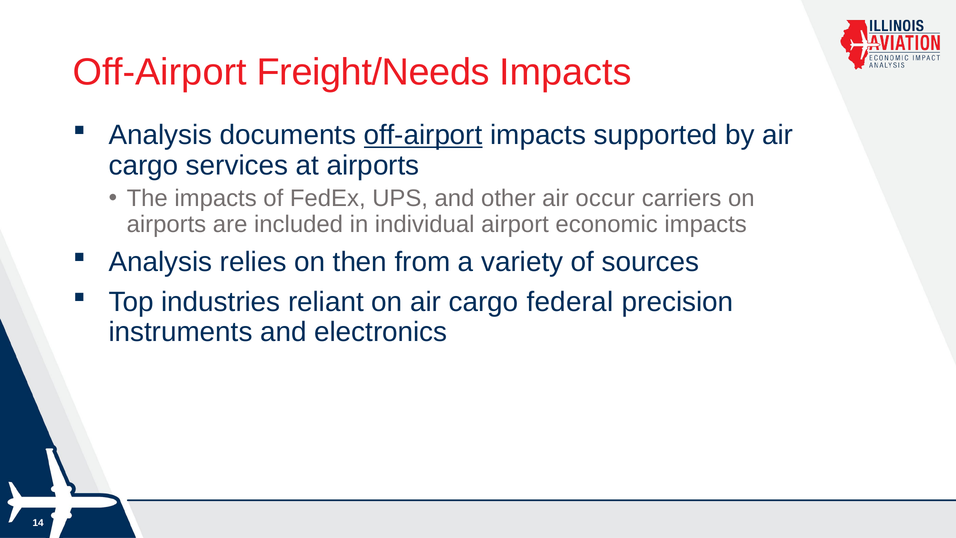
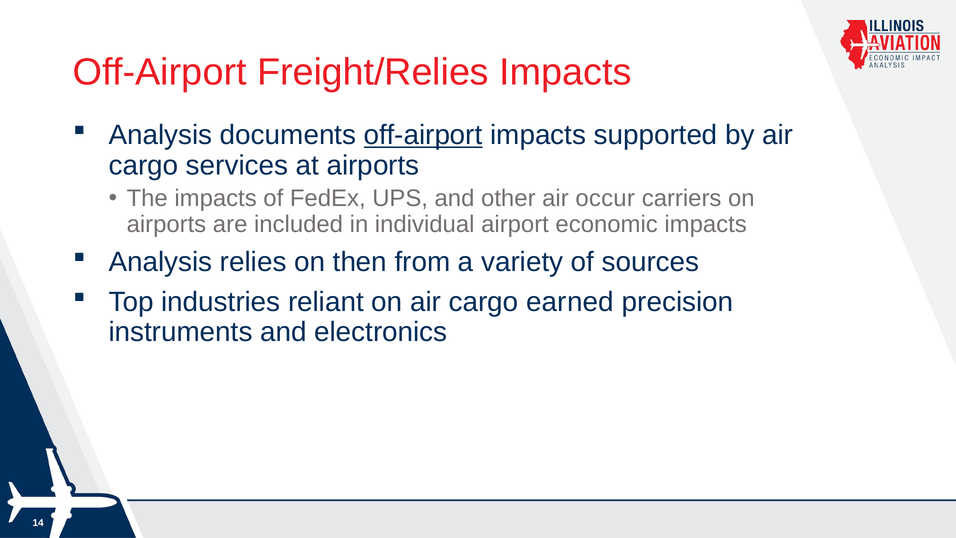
Freight/Needs: Freight/Needs -> Freight/Relies (373, 72)
federal: federal -> earned (570, 302)
